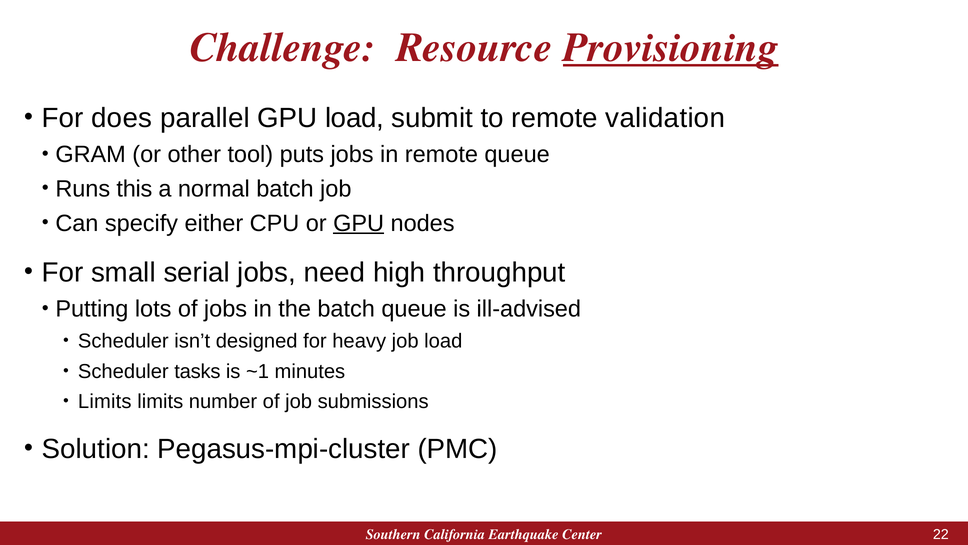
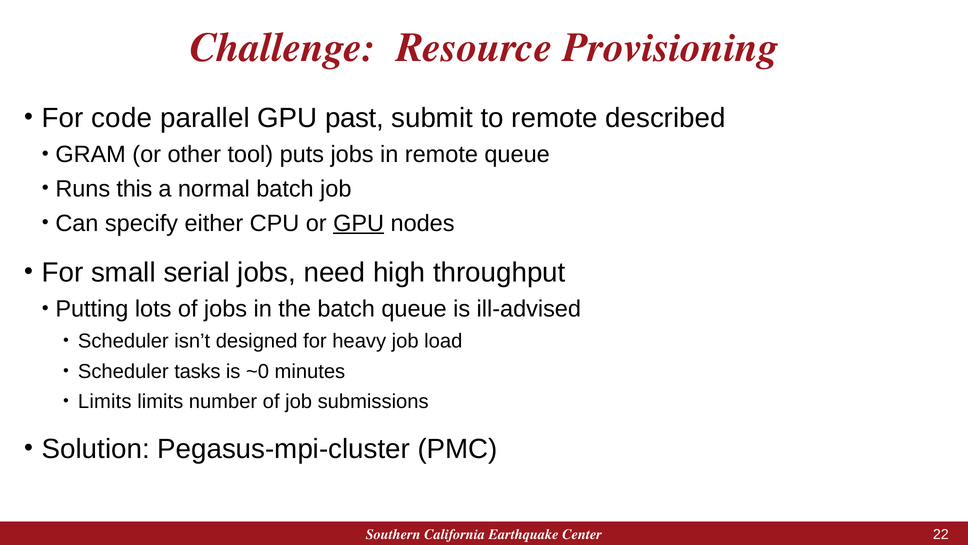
Provisioning underline: present -> none (671, 47)
does: does -> code (122, 118)
GPU load: load -> past (355, 118)
validation: validation -> described (665, 118)
~1: ~1 -> ~0 (258, 371)
